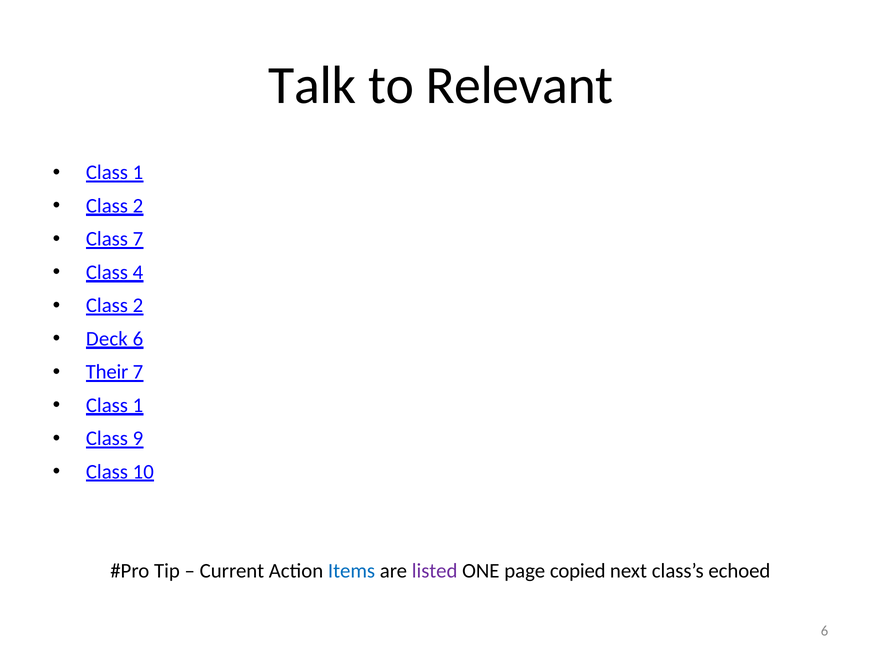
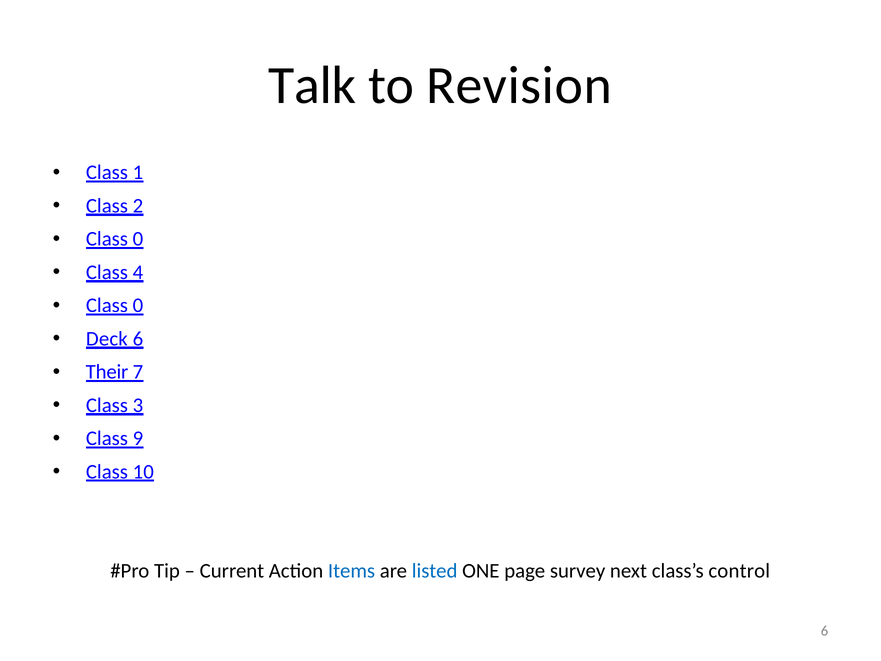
Relevant: Relevant -> Revision (519, 85)
7: 7 -> 0 (138, 239)
2: 2 -> 0 (138, 305)
1: 1 -> 3 (138, 405)
listed colour: purple -> blue (435, 570)
copied: copied -> survey (578, 570)
echoed: echoed -> control (739, 570)
